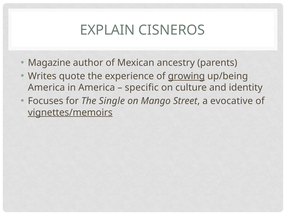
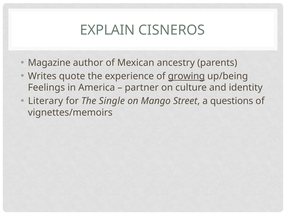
America: America -> Feelings (46, 87)
specific: specific -> partner (142, 87)
Focuses: Focuses -> Literary (46, 101)
evocative: evocative -> questions (232, 101)
vignettes/memoirs underline: present -> none (70, 112)
